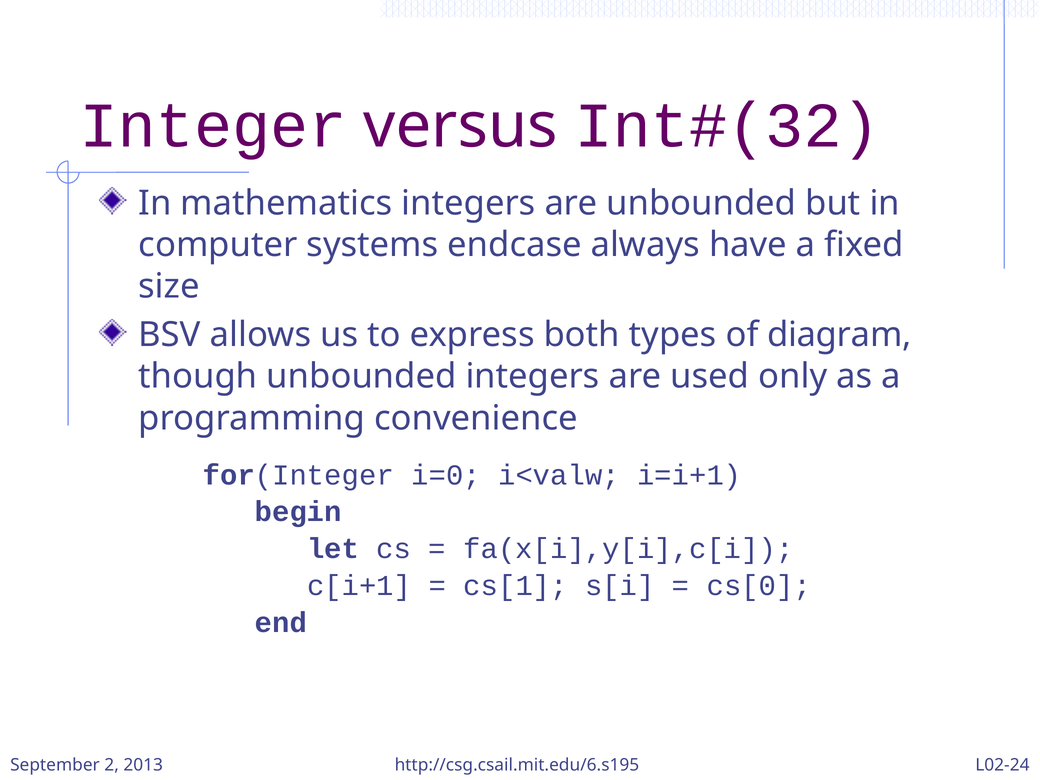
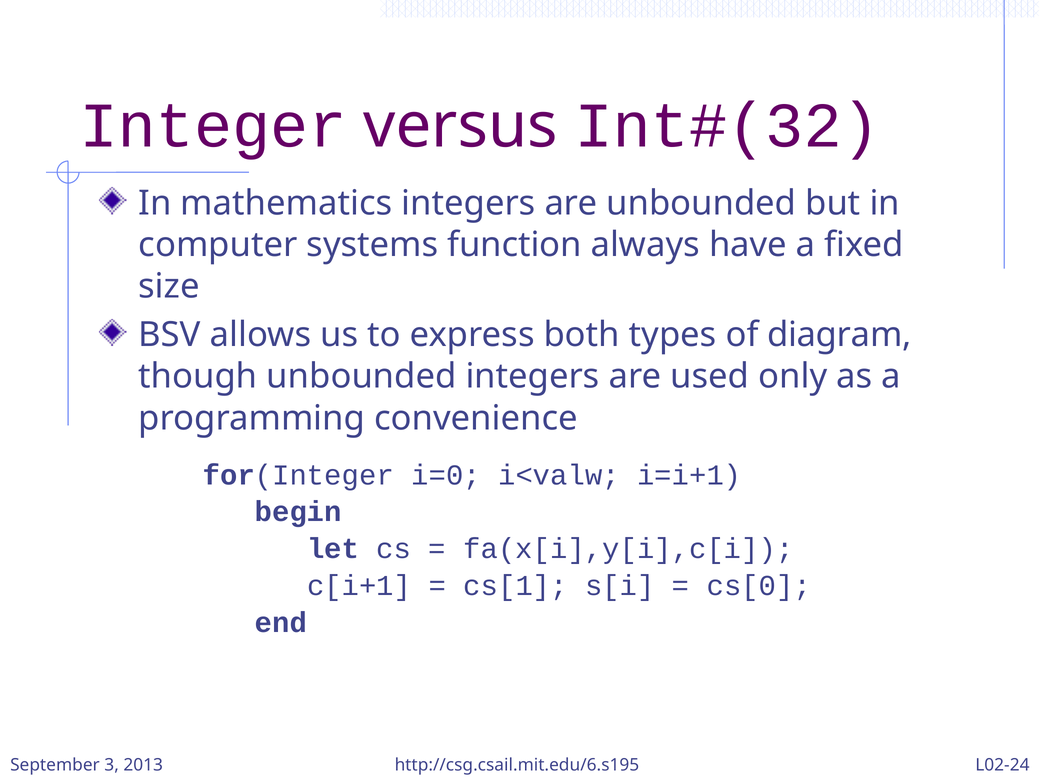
endcase: endcase -> function (515, 245)
2: 2 -> 3 (112, 765)
